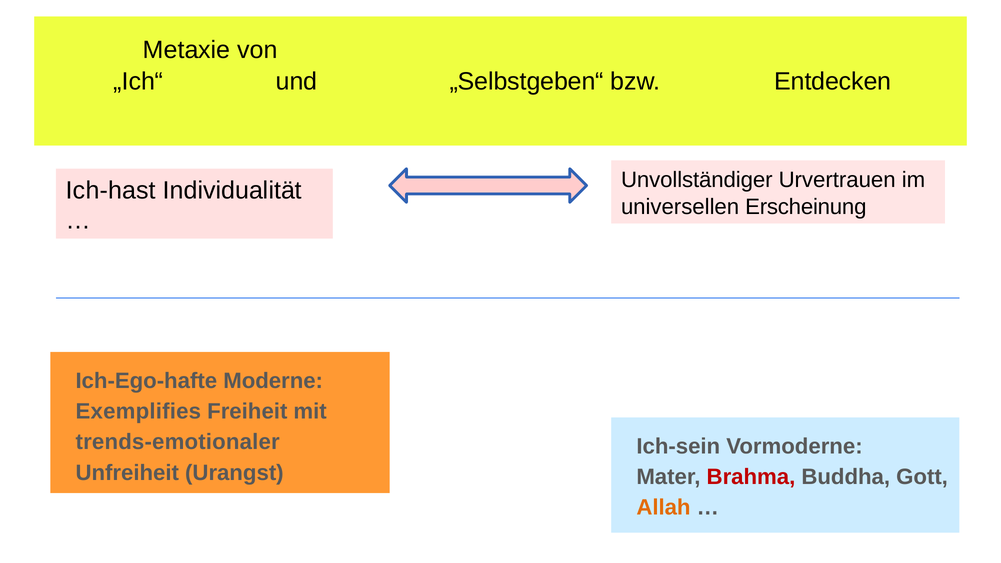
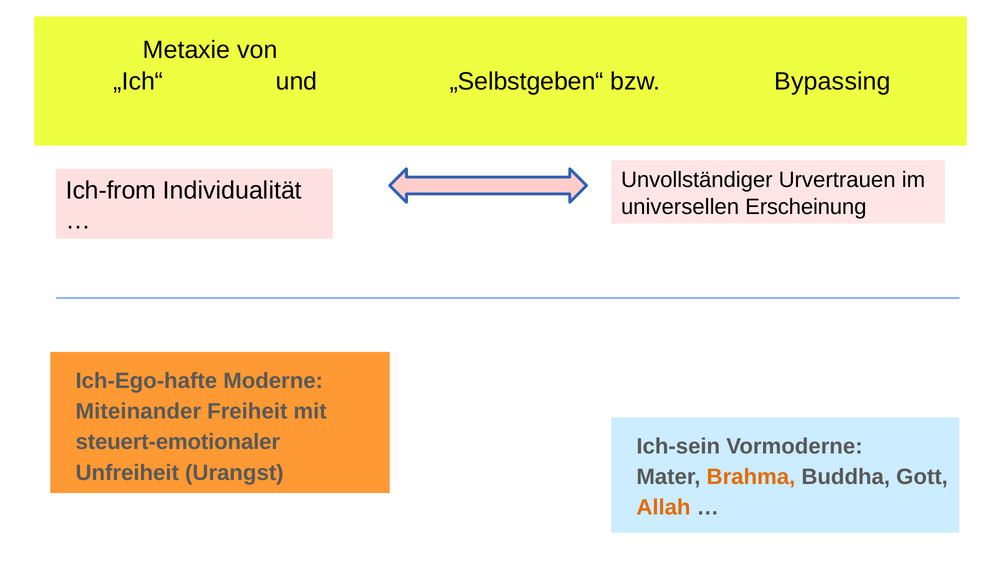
Entdecken: Entdecken -> Bypassing (833, 82)
Ich-hast: Ich-hast -> Ich-from (111, 190)
Exemplifies: Exemplifies -> Miteinander (138, 412)
trends-emotionaler: trends-emotionaler -> steuert-emotionaler (178, 442)
Brahma colour: red -> orange (751, 477)
